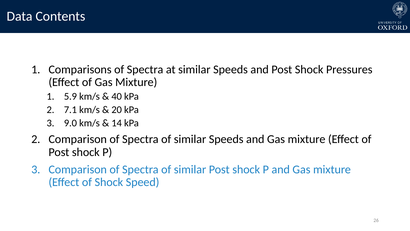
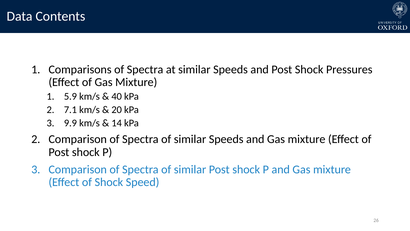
9.0: 9.0 -> 9.9 (70, 123)
